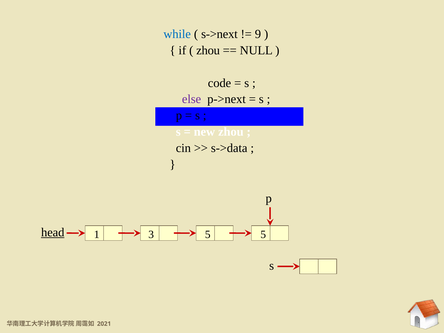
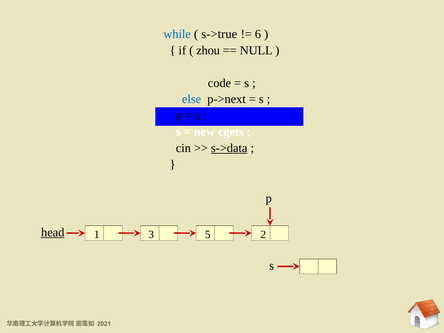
s->next: s->next -> s->true (219, 34)
9: 9 -> 6 (258, 34)
else colour: purple -> blue (192, 99)
new zhou: zhou -> cgets (231, 132)
s->data underline: none -> present (229, 148)
5 5: 5 -> 2 (263, 235)
